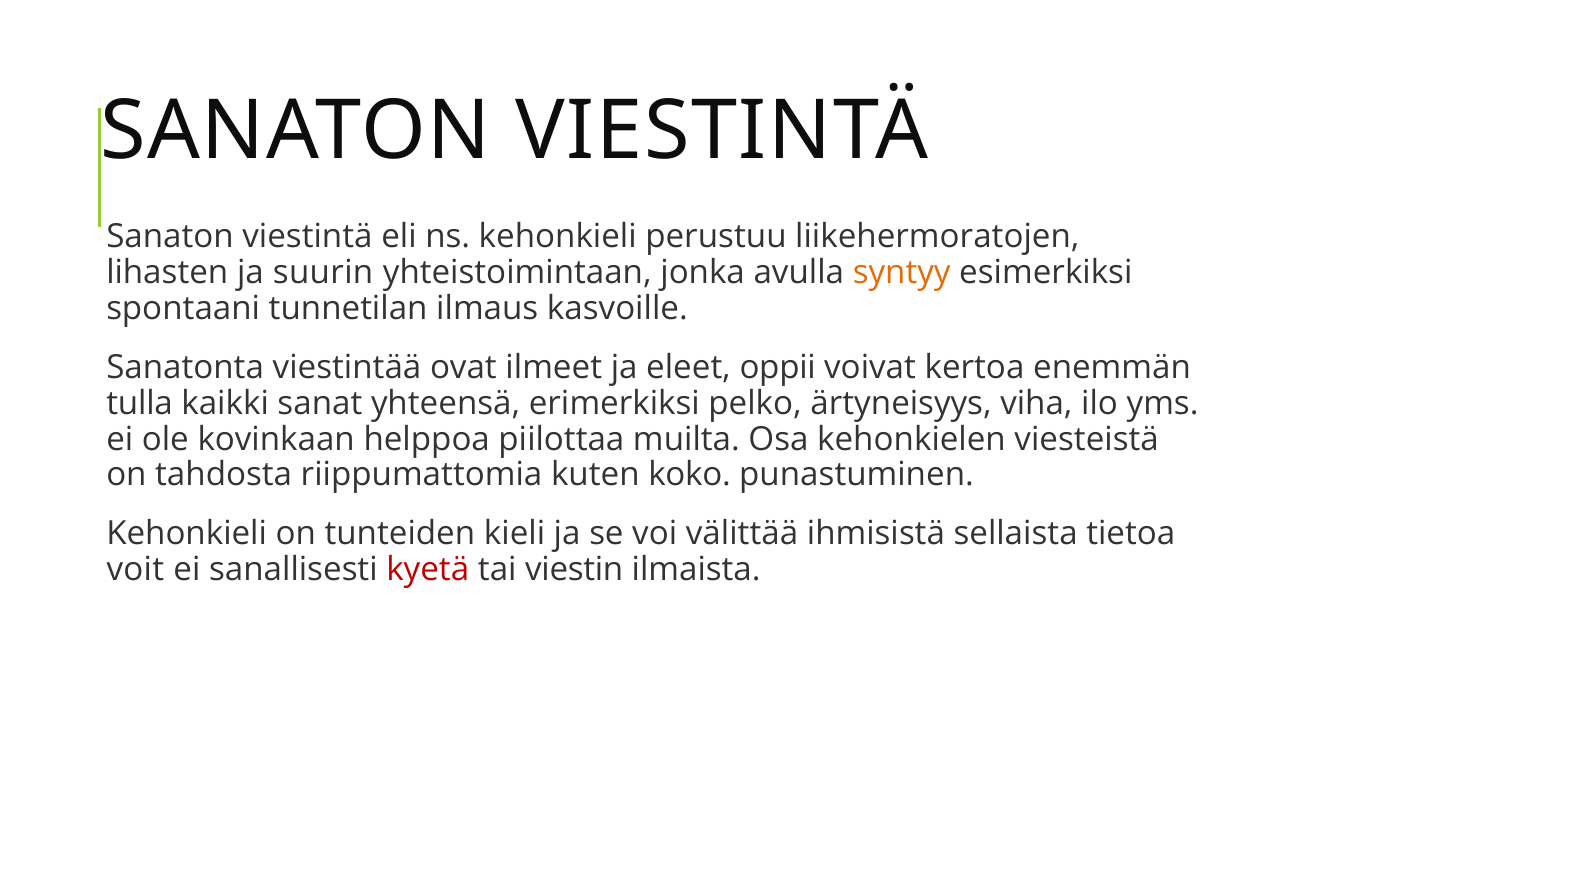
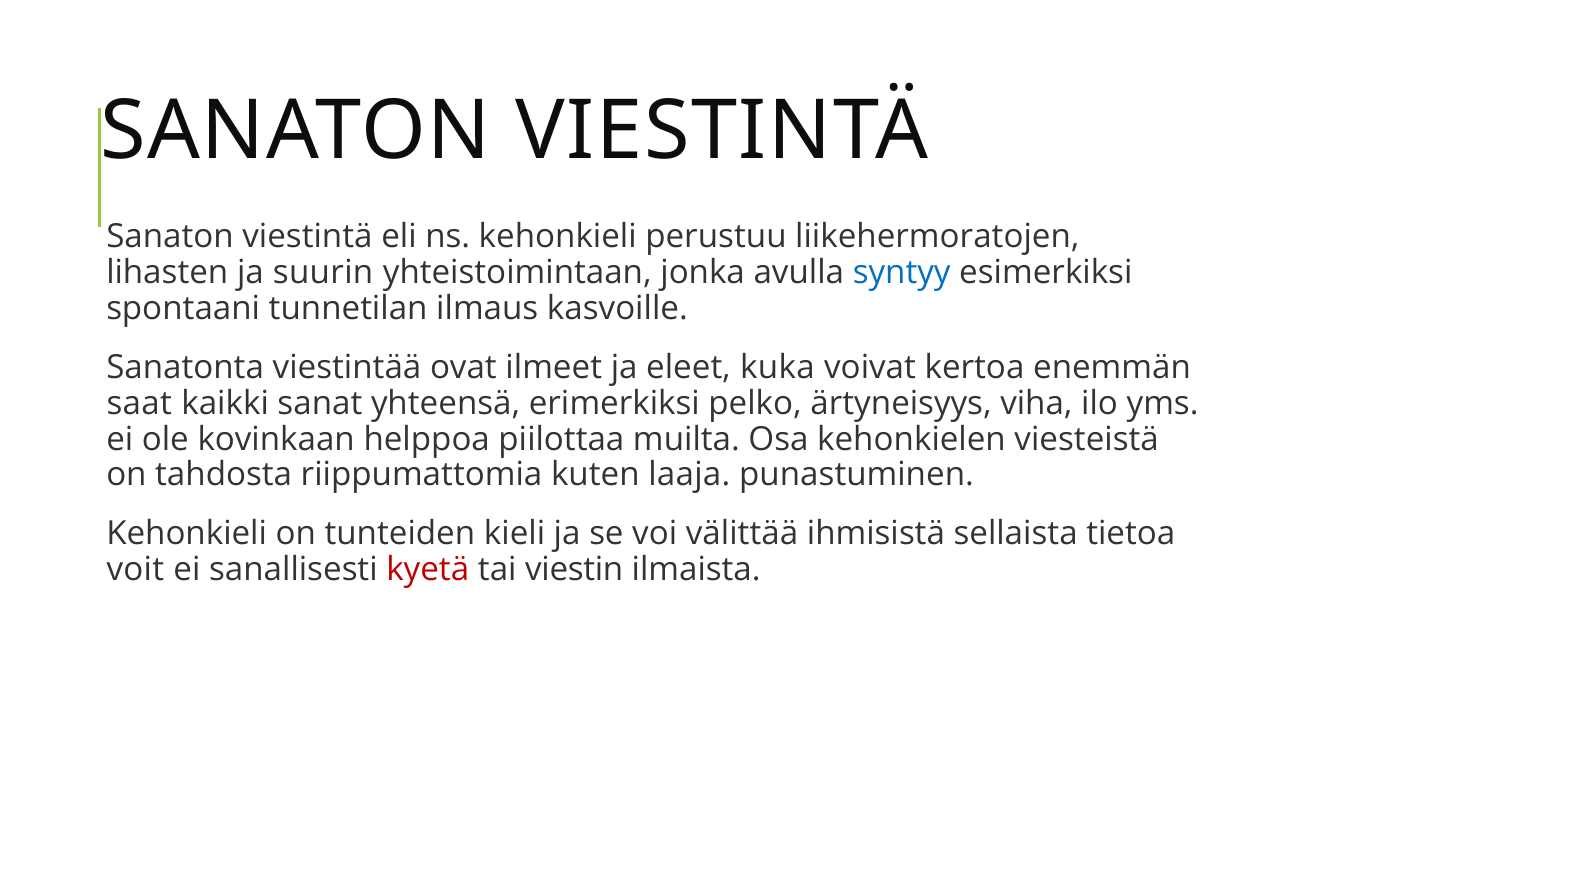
syntyy colour: orange -> blue (902, 273)
oppii: oppii -> kuka (777, 367)
tulla: tulla -> saat (139, 403)
koko: koko -> laaja (689, 475)
